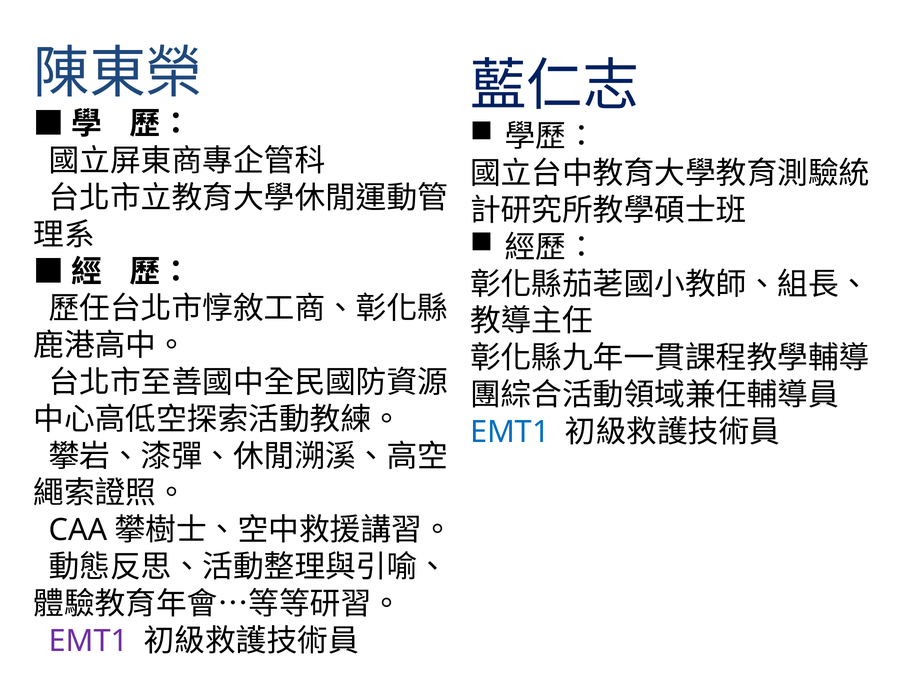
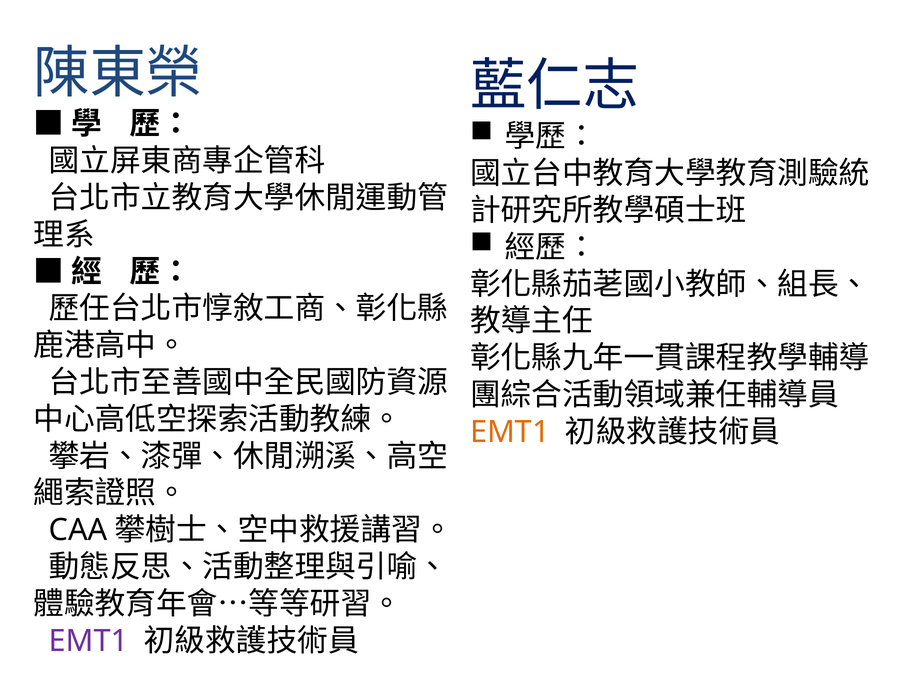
EMT1 colour: blue -> orange (510, 432)
